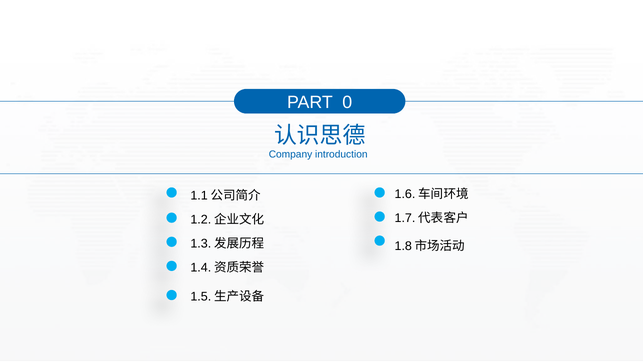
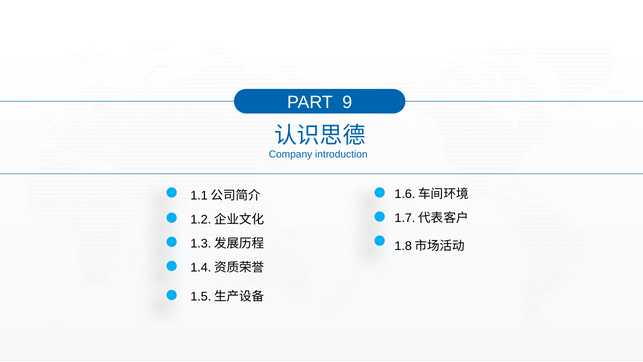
0: 0 -> 9 (347, 102)
